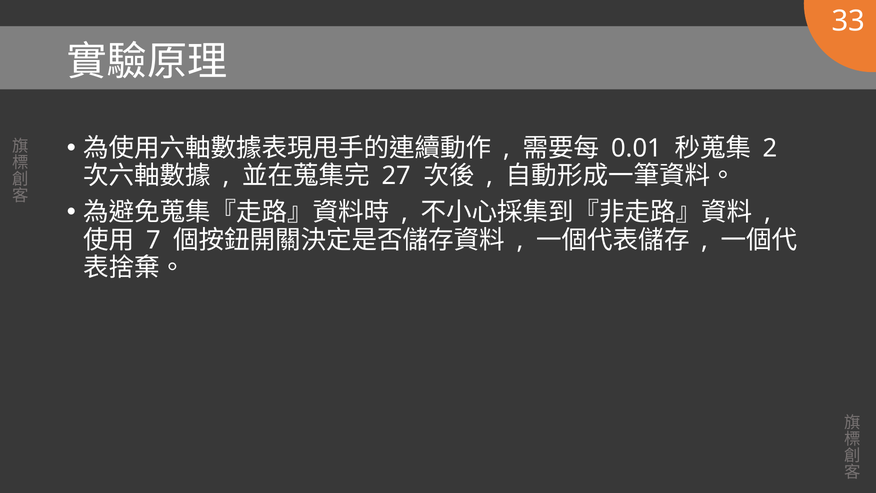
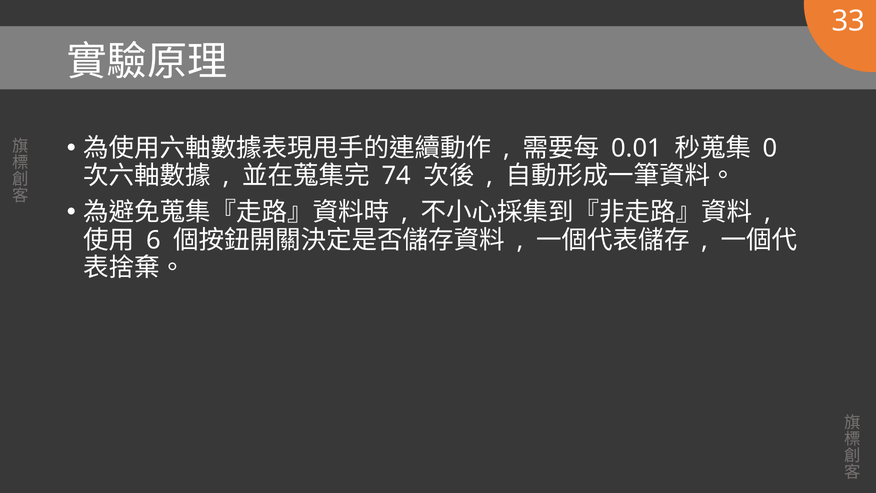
2: 2 -> 0 (770, 148)
27: 27 -> 74 (396, 176)
7: 7 -> 6 (153, 240)
